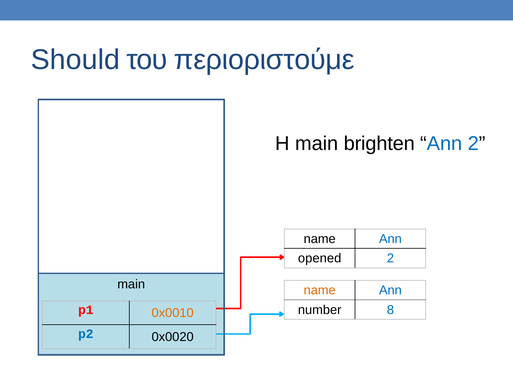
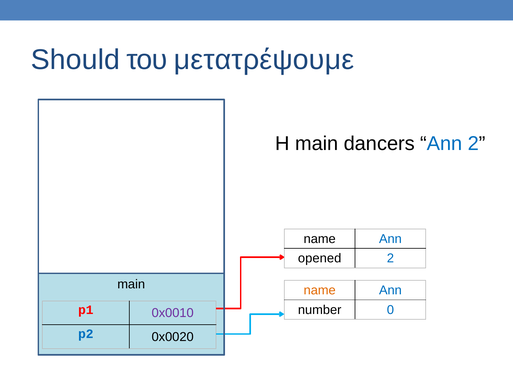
περιοριστούμε: περιοριστούμε -> μετατρέψουμε (264, 60)
brighten: brighten -> dancers (379, 144)
8: 8 -> 0 (390, 310)
0x0010 colour: orange -> purple (173, 313)
